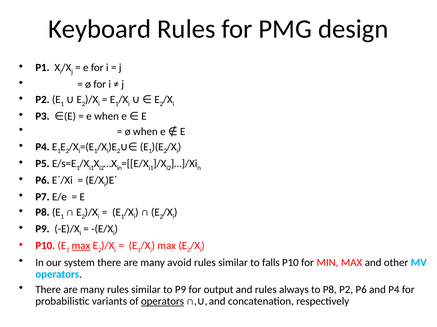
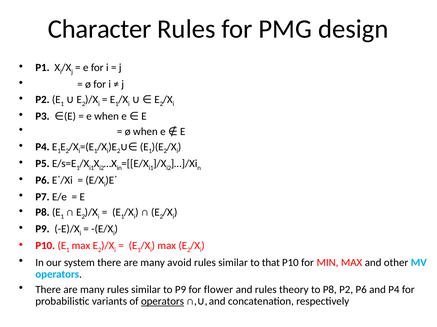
Keyboard: Keyboard -> Character (100, 29)
max underline: present -> none (81, 246)
falls: falls -> that (271, 263)
output: output -> flower (218, 290)
always: always -> theory (294, 290)
